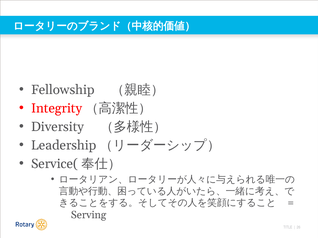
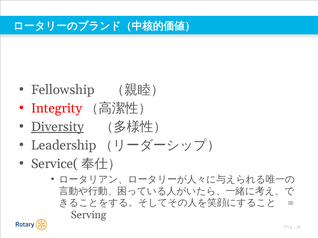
Diversity underline: none -> present (57, 127)
